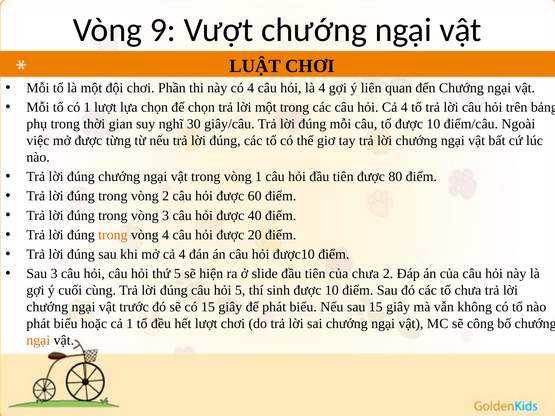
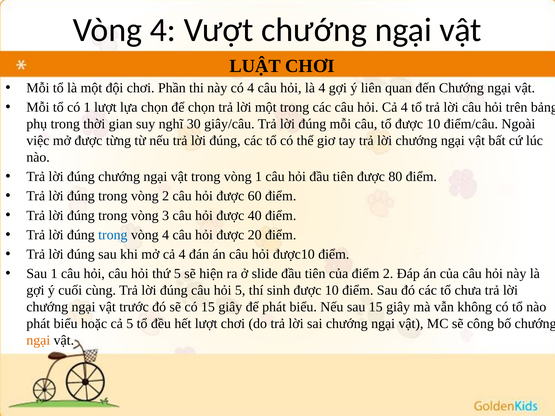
9: 9 -> 4 (163, 30)
trong colour: orange -> blue (113, 235)
Sau 3: 3 -> 1 (54, 274)
của chưa: chưa -> điểm (366, 274)
cả 1: 1 -> 5 (130, 324)
